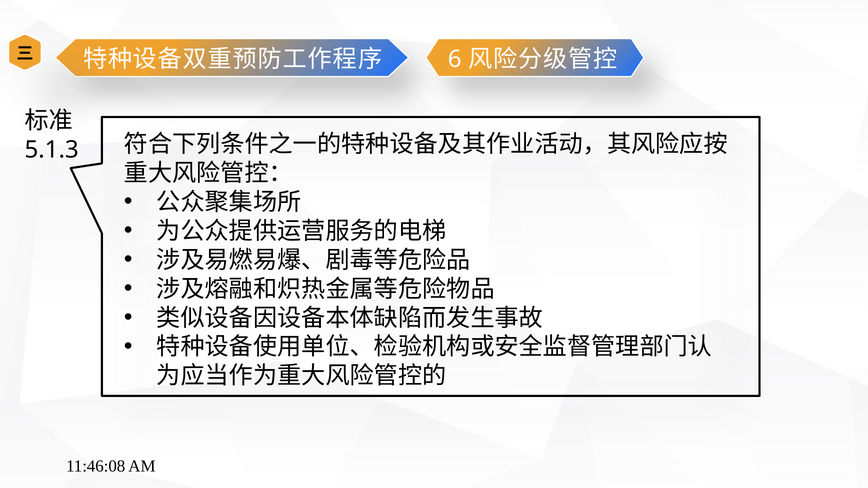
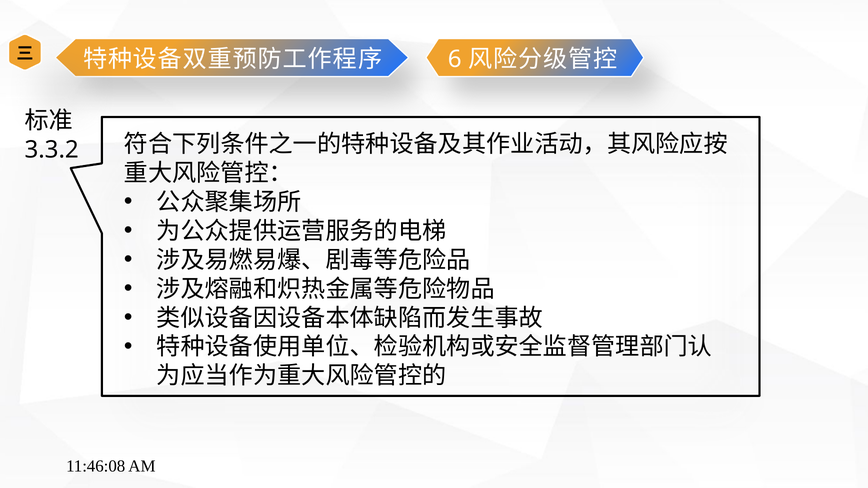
5.1.3: 5.1.3 -> 3.3.2 (52, 150)
